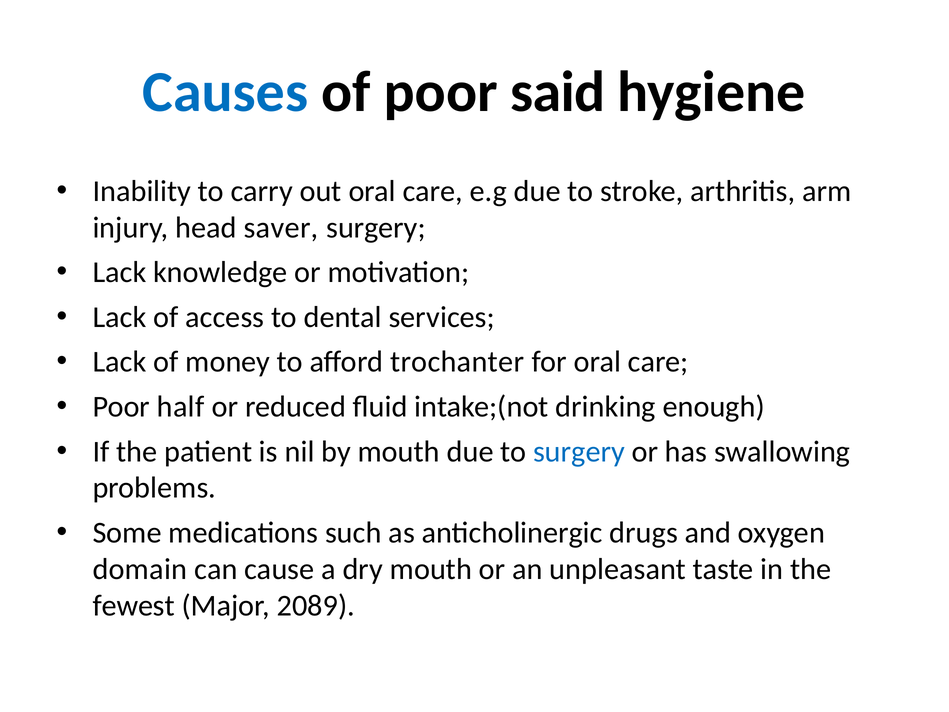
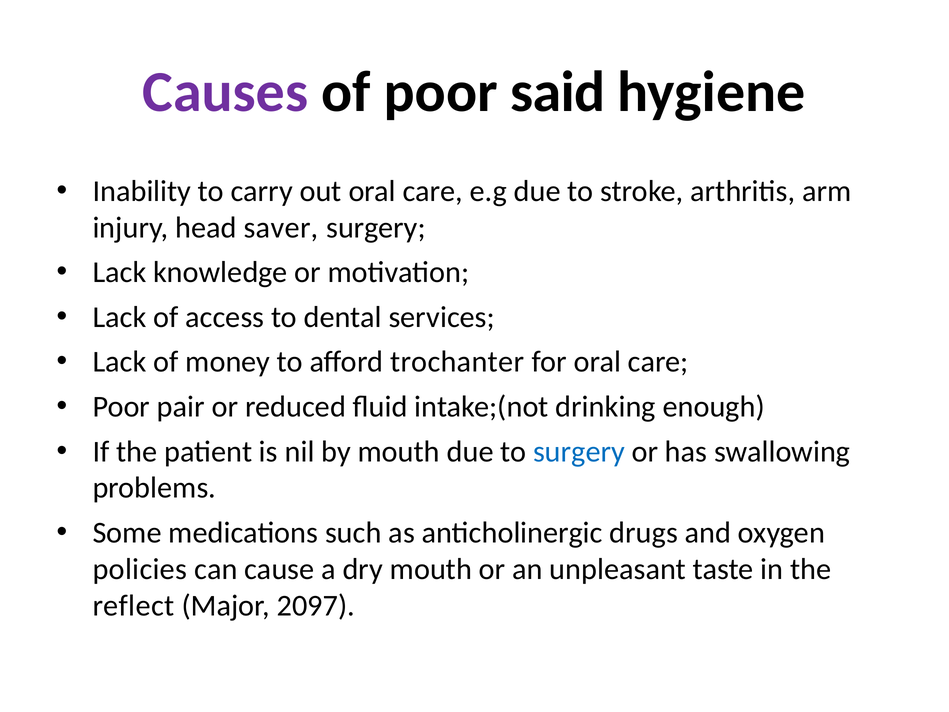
Causes colour: blue -> purple (225, 92)
half: half -> pair (181, 407)
domain: domain -> policies (140, 569)
fewest: fewest -> reflect (133, 605)
2089: 2089 -> 2097 (316, 605)
